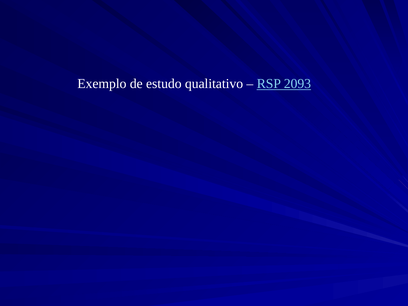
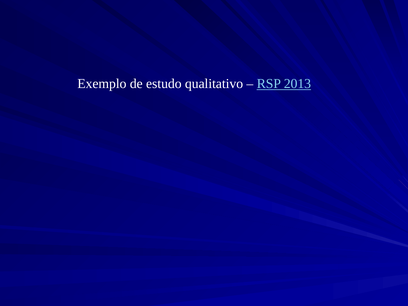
2093: 2093 -> 2013 (297, 84)
